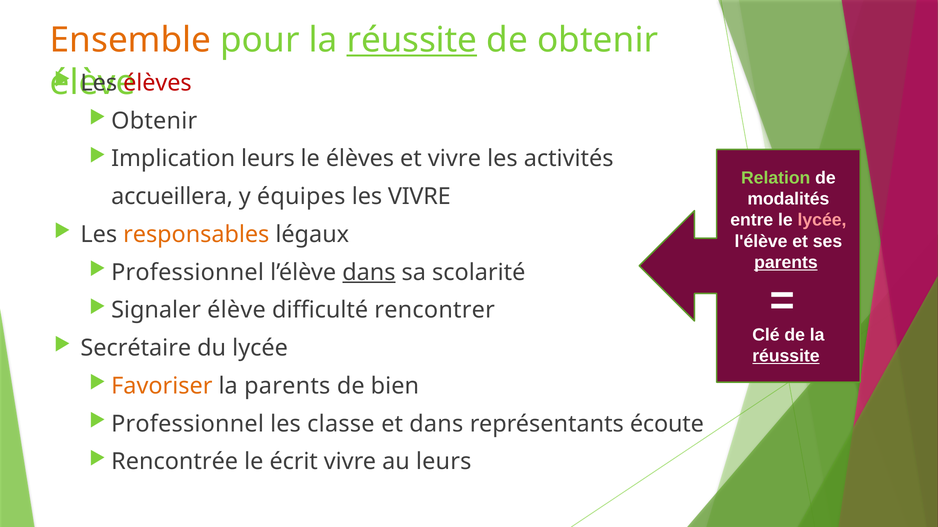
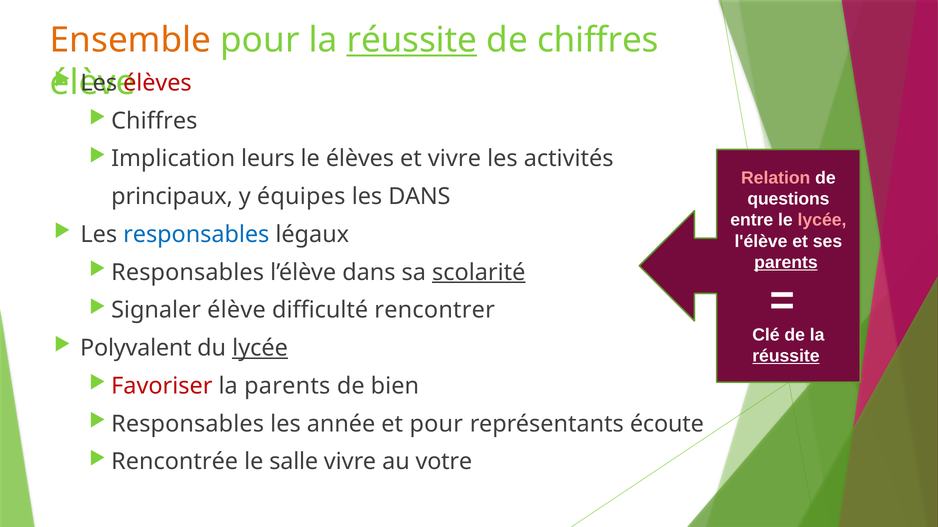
de obtenir: obtenir -> chiffres (598, 40)
Obtenir: Obtenir -> Chiffres (154, 121)
Relation colour: light green -> pink (776, 178)
accueillera: accueillera -> principaux (172, 197)
les VIVRE: VIVRE -> DANS (419, 197)
modalités: modalités -> questions (788, 199)
responsables colour: orange -> blue (196, 235)
Professionnel: Professionnel -> Responsables (188, 273)
dans underline: present -> none (369, 273)
scolarité underline: none -> present (479, 273)
Secrétaire: Secrétaire -> Polyvalent (136, 348)
lycée underline: none -> present (260, 348)
Favoriser colour: orange -> red (162, 386)
Professionnel: Professionnel -> Responsables (188, 424)
classe: classe -> année (341, 424)
et dans: dans -> pour (436, 424)
écrit: écrit -> salle (294, 462)
au leurs: leurs -> votre (444, 462)
